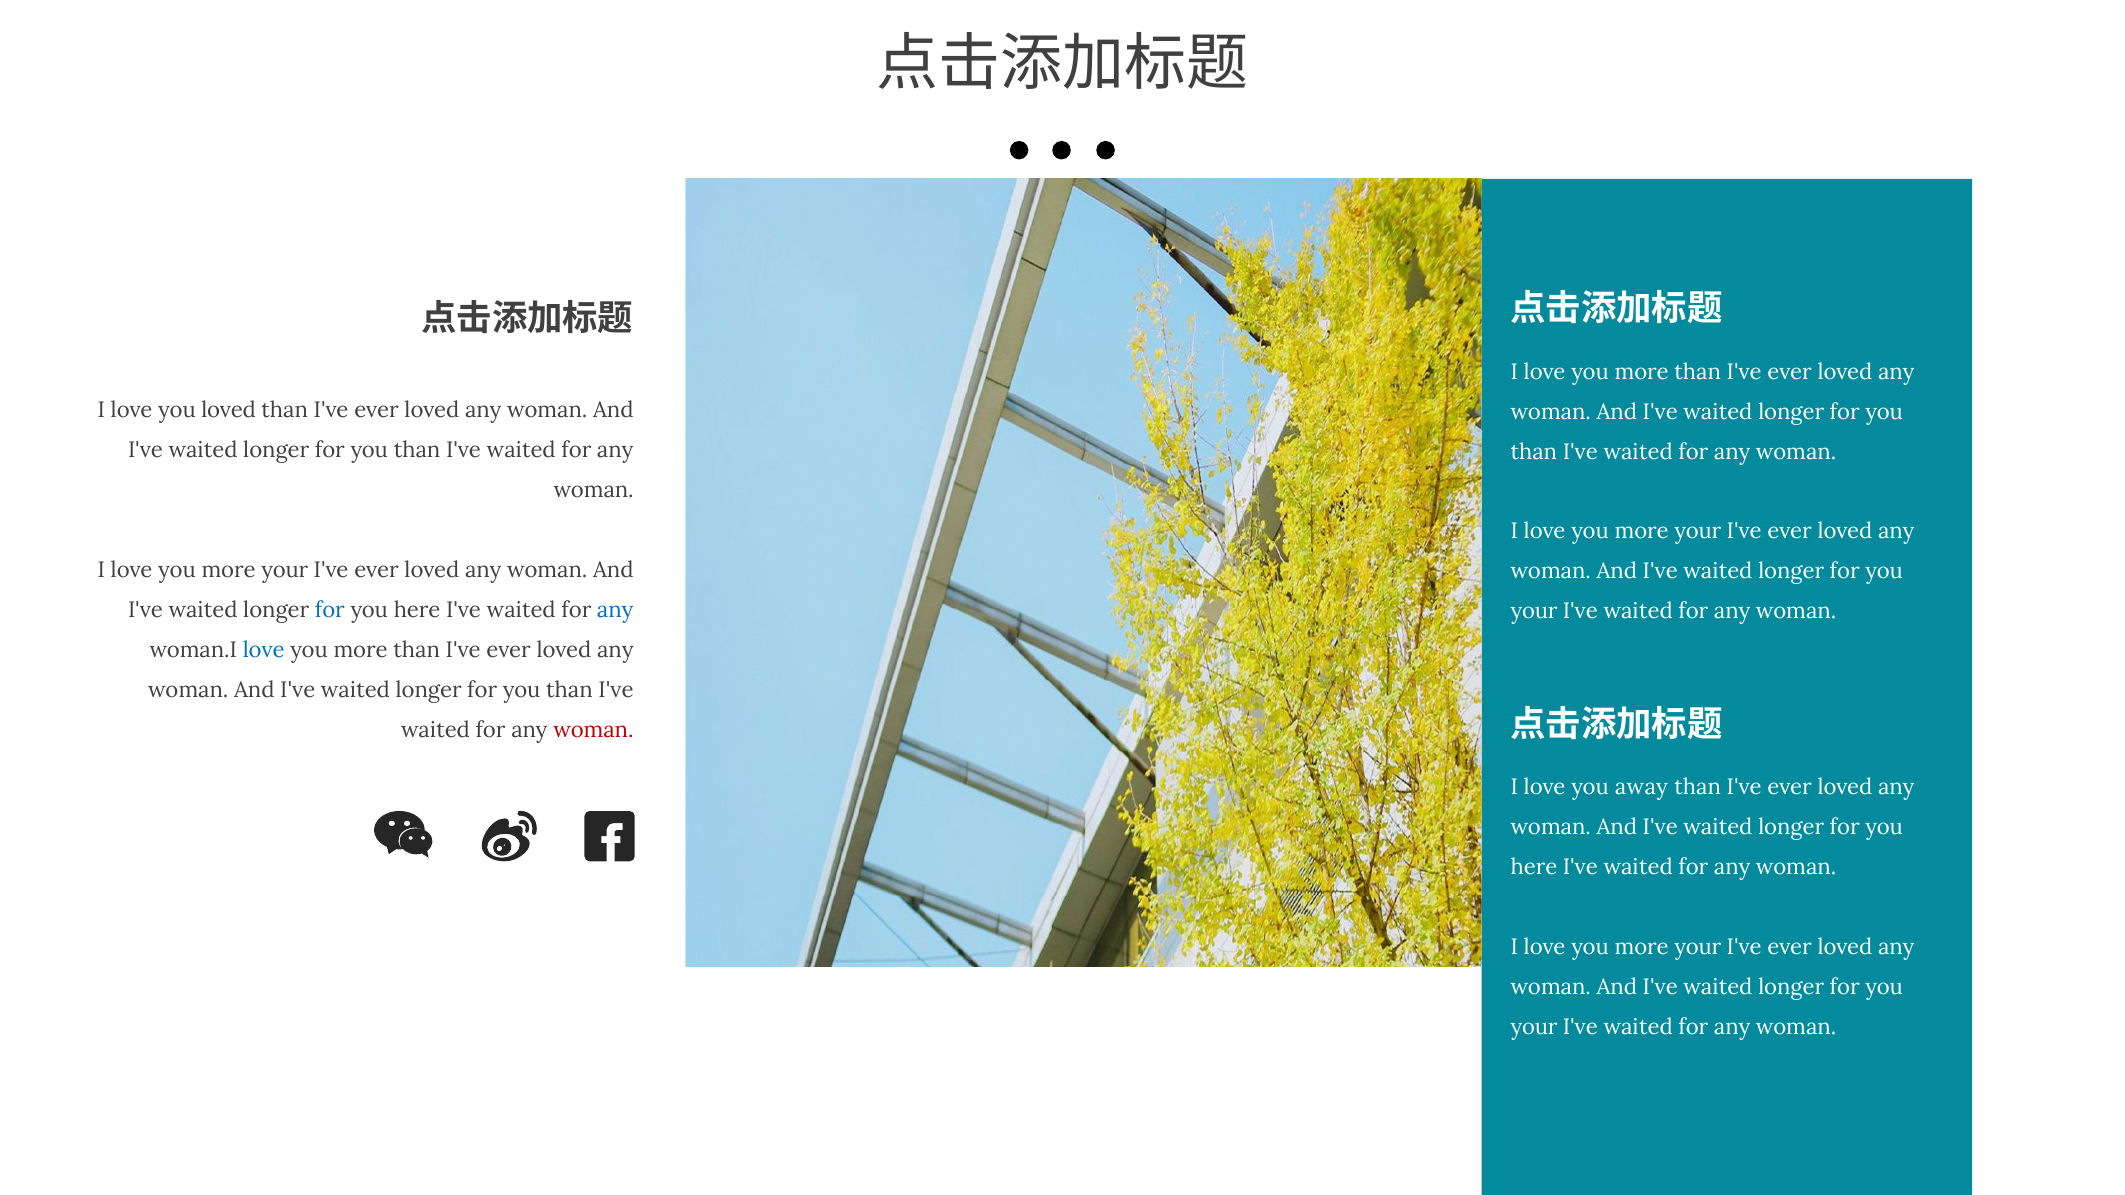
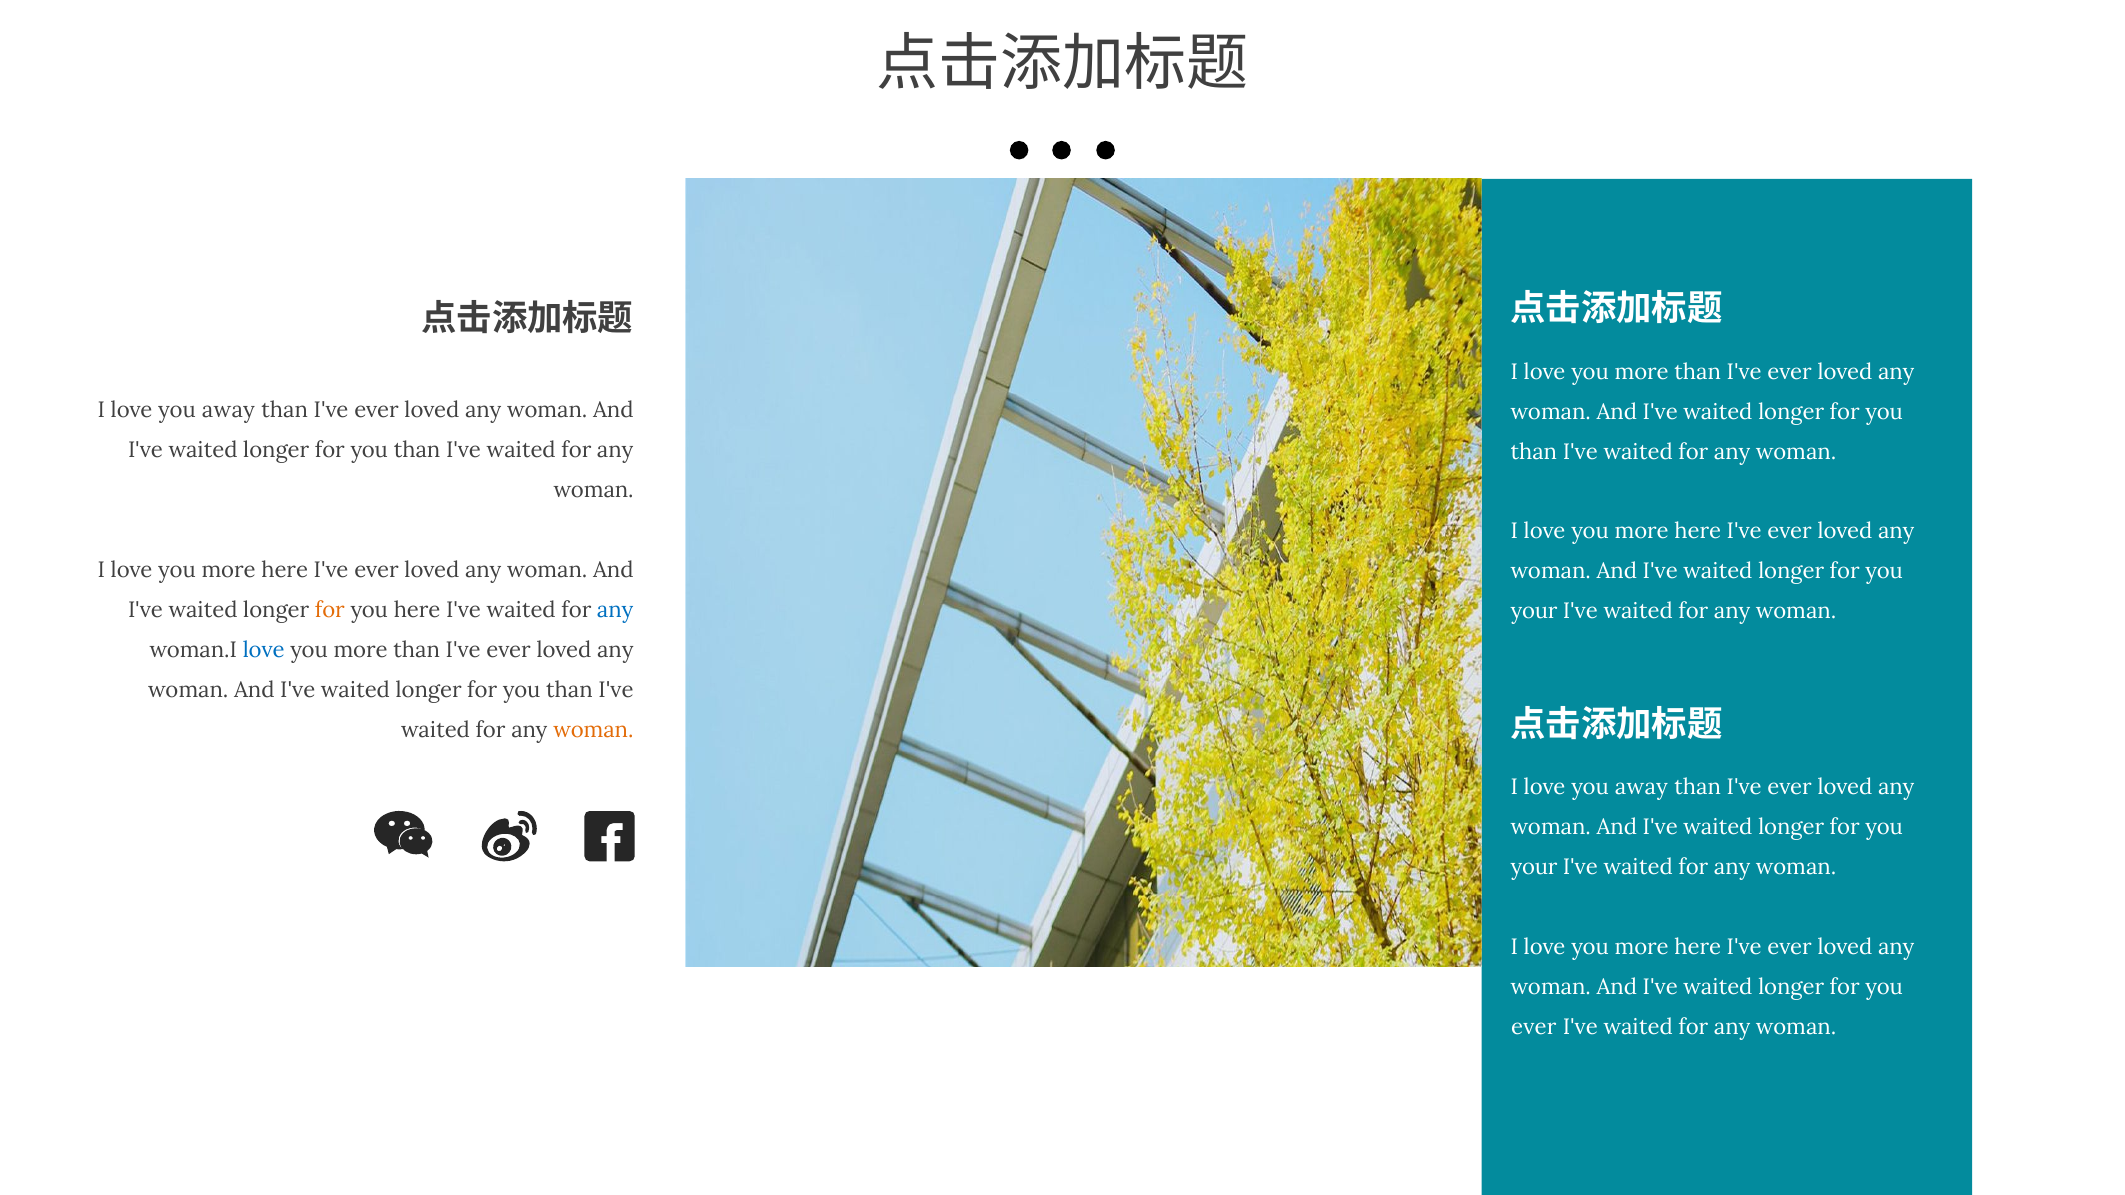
loved: loved -> away (228, 411)
your: your -> here (1698, 532)
your: your -> here (285, 570)
for colour: blue -> orange (330, 610)
woman colour: red -> orange (593, 730)
here: here -> your (1534, 868)
your: your -> here (1698, 947)
your: your -> ever (1534, 1027)
